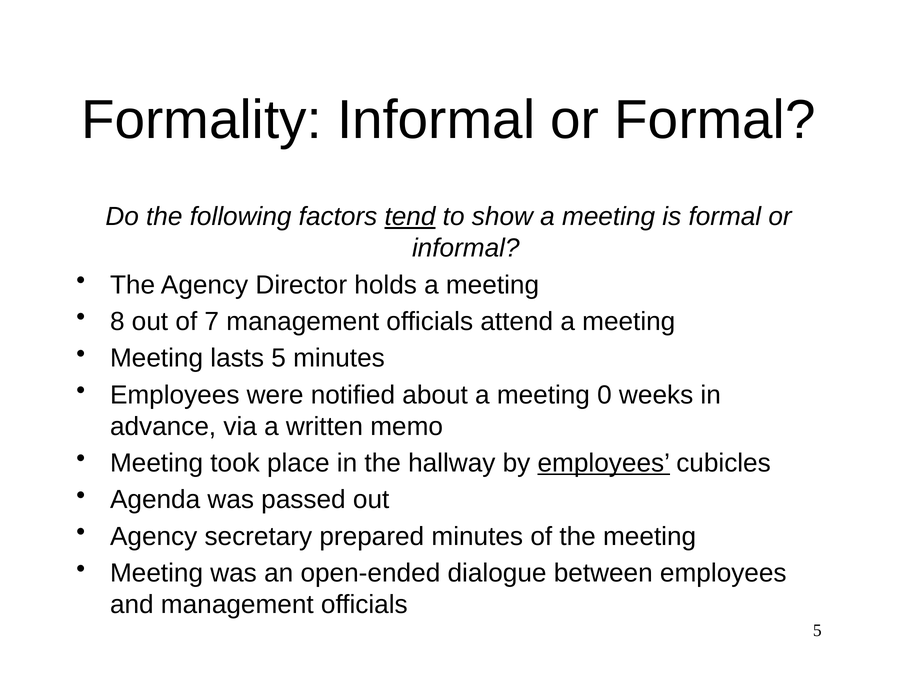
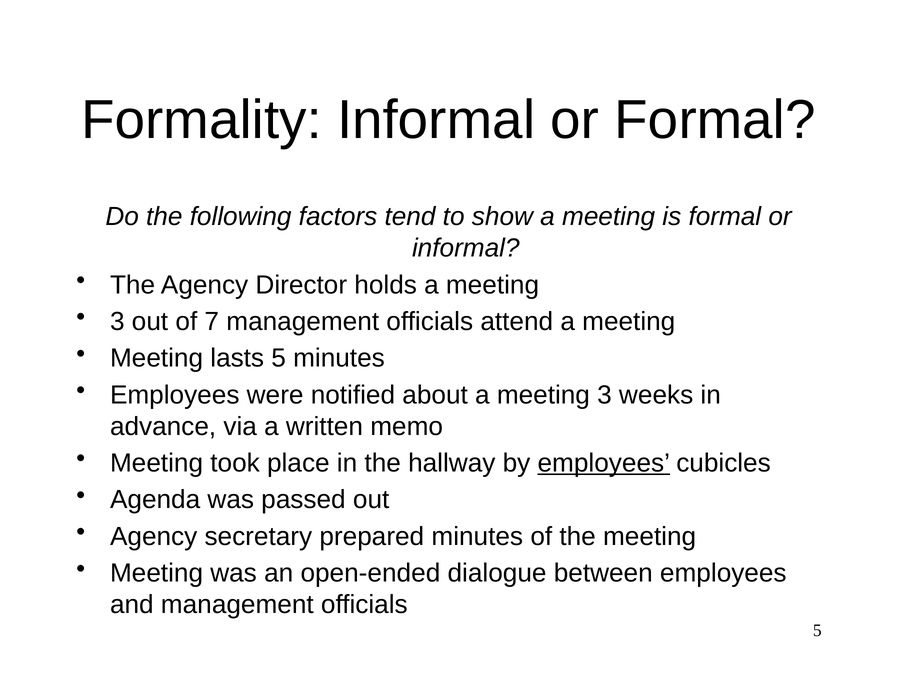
tend underline: present -> none (410, 217)
8: 8 -> 3 (117, 321)
meeting 0: 0 -> 3 (604, 395)
